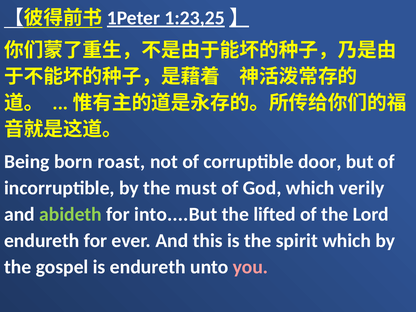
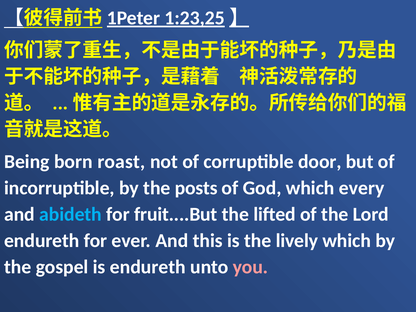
must: must -> posts (196, 188)
verily: verily -> every (362, 188)
abideth colour: light green -> light blue (71, 214)
into....But: into....But -> fruit....But (176, 214)
spirit: spirit -> lively (297, 241)
